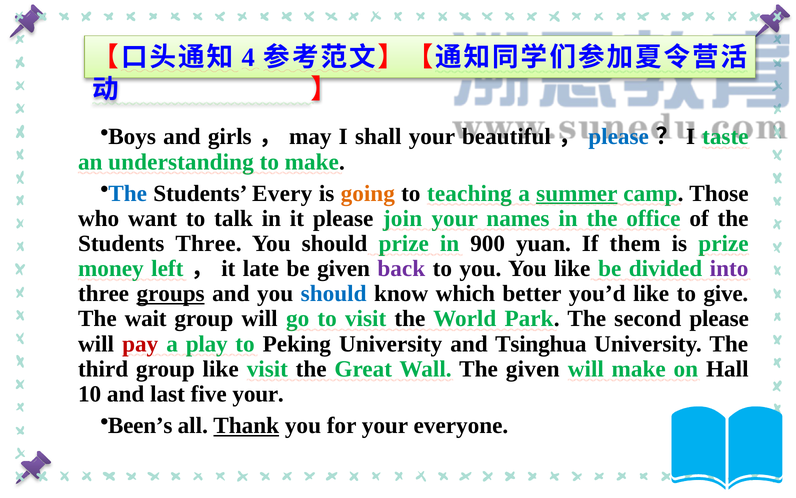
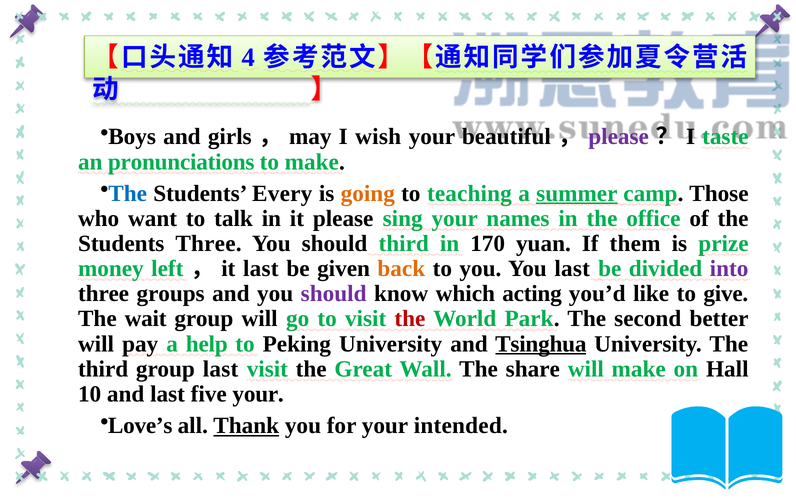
shall: shall -> wish (378, 137)
please colour: blue -> purple (619, 137)
understanding: understanding -> pronunciations (181, 162)
join: join -> sing (403, 218)
should prize: prize -> third (404, 243)
900: 900 -> 170 (488, 243)
it late: late -> last (261, 268)
back colour: purple -> orange (401, 268)
You like: like -> last (572, 268)
groups underline: present -> none (171, 293)
should colour: blue -> purple (334, 293)
better: better -> acting (532, 293)
the colour: black -> red (410, 319)
second please: please -> better (719, 319)
pay colour: red -> black (140, 344)
play: play -> help (207, 344)
Tsinghua underline: none -> present (541, 344)
group like: like -> last (221, 369)
The given: given -> share (533, 369)
Been’s: Been’s -> Love’s (140, 425)
everyone: everyone -> intended (461, 425)
